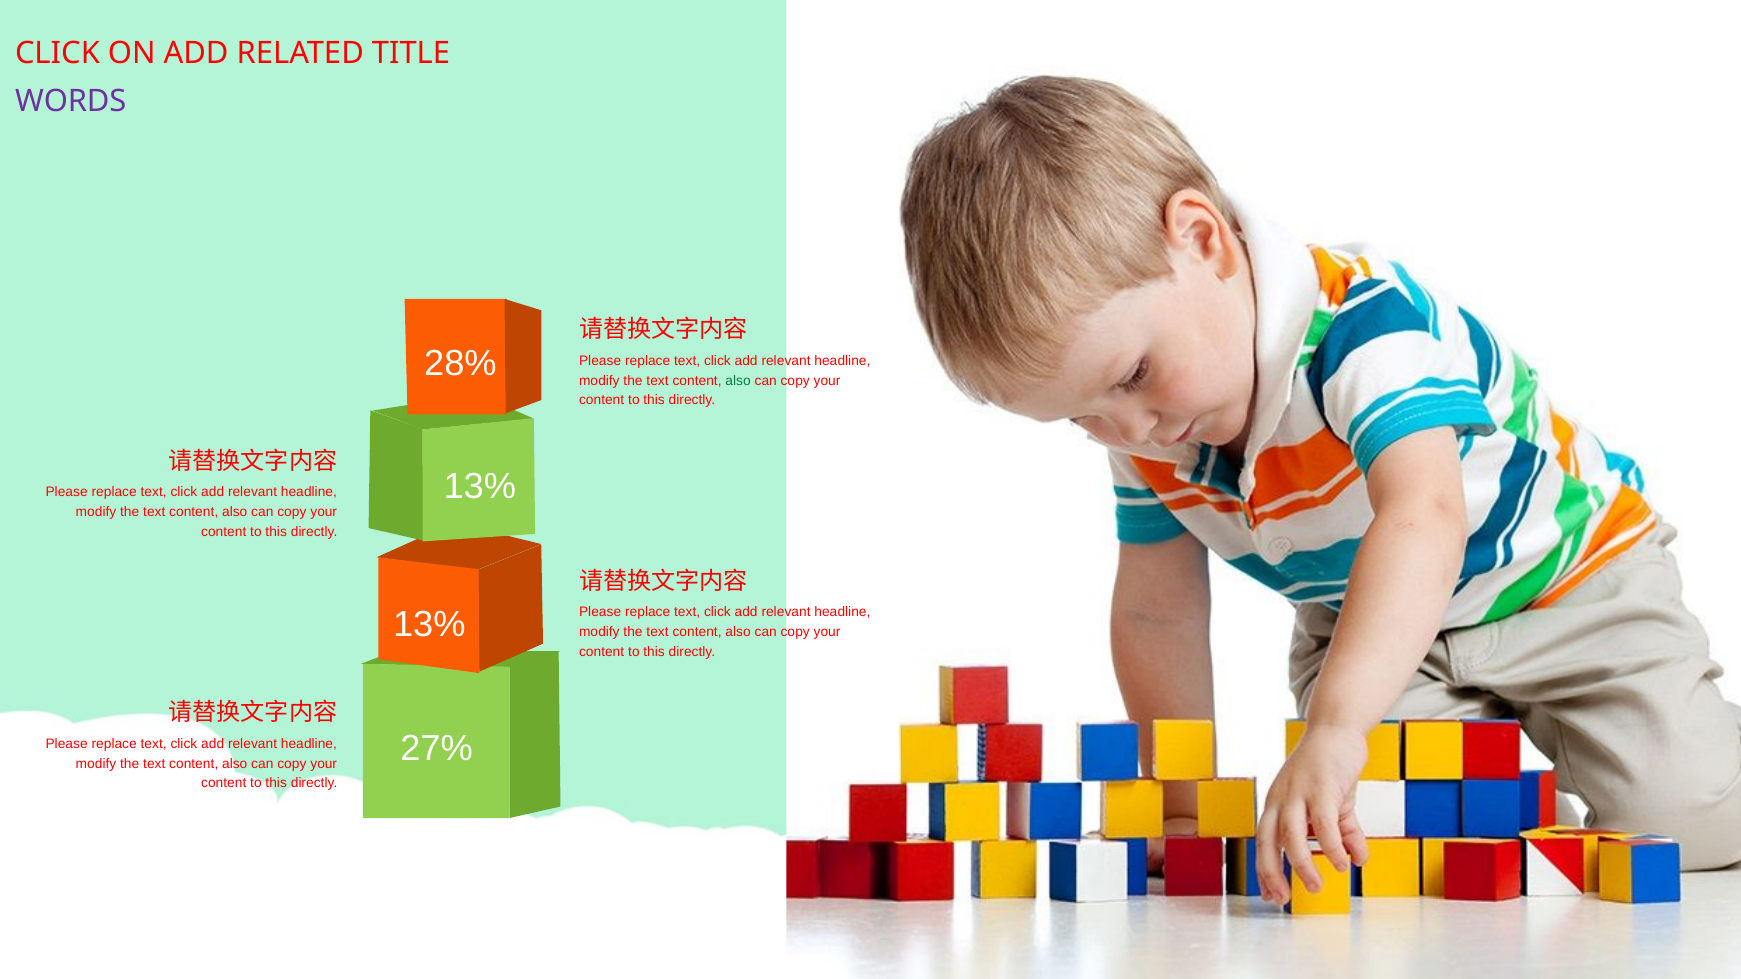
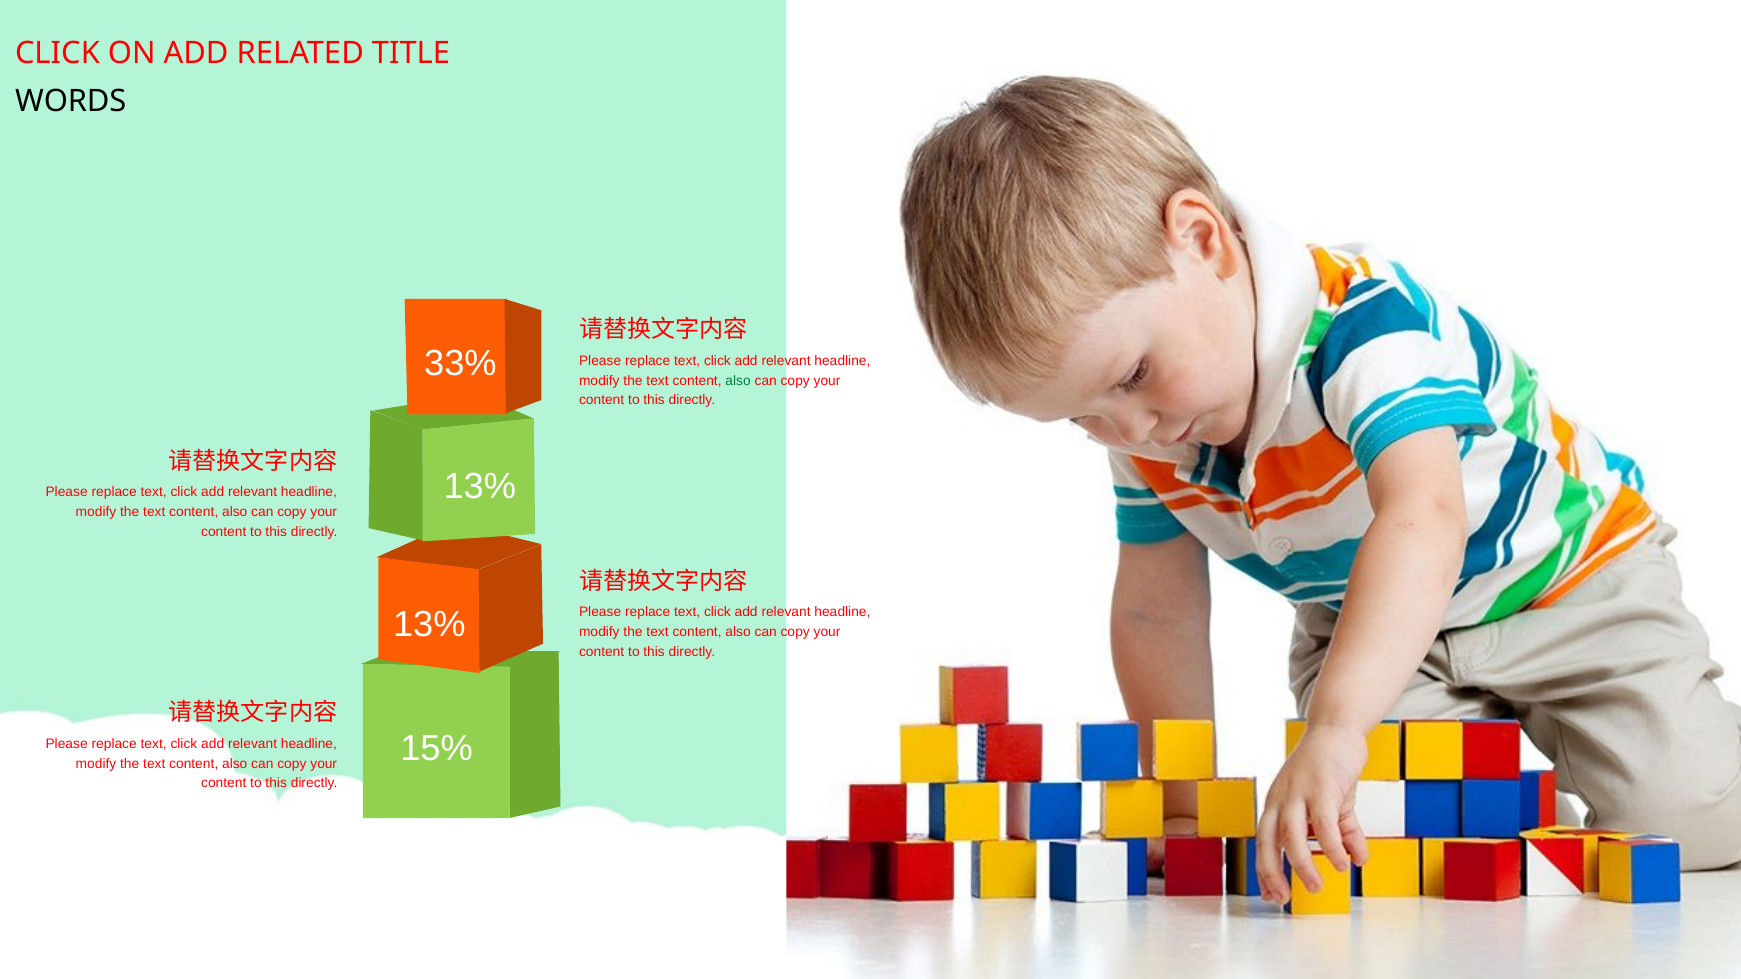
WORDS colour: purple -> black (71, 101)
28%: 28% -> 33% (460, 364)
27%: 27% -> 15% (437, 748)
